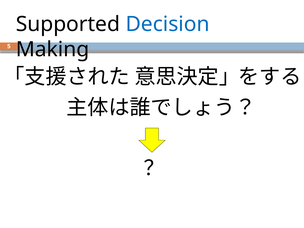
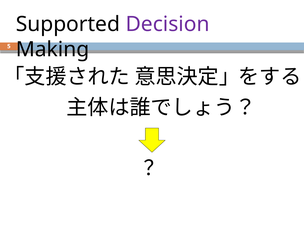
Decision colour: blue -> purple (168, 24)
